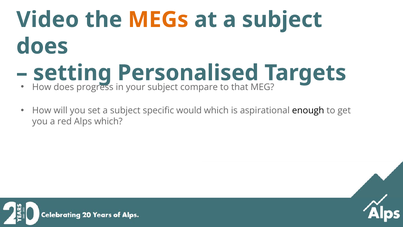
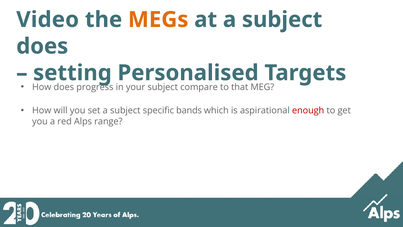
would: would -> bands (189, 110)
enough colour: black -> red (308, 110)
Alps which: which -> range (108, 121)
